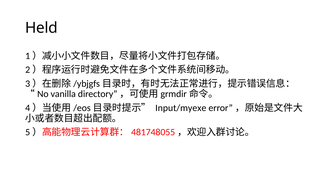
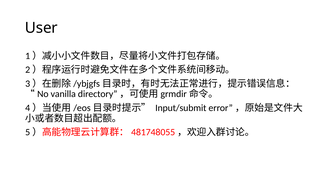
Held: Held -> User (41, 28)
Input/myexe: Input/myexe -> Input/submit (181, 108)
